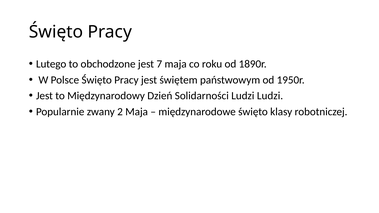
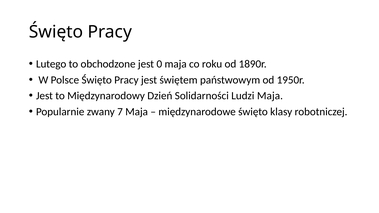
7: 7 -> 0 (159, 64)
Ludzi Ludzi: Ludzi -> Maja (270, 96)
2: 2 -> 7 (120, 112)
